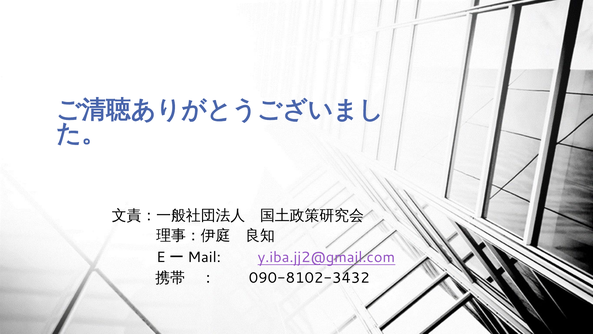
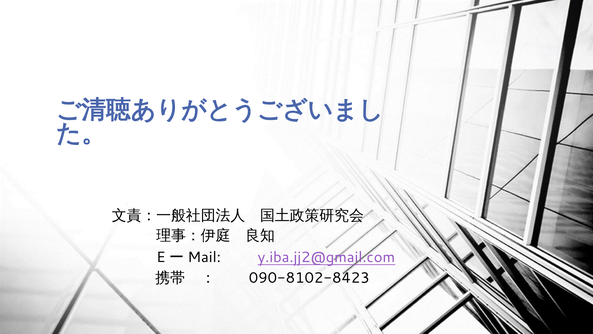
090-8102-3432: 090-8102-3432 -> 090-8102-8423 (309, 278)
